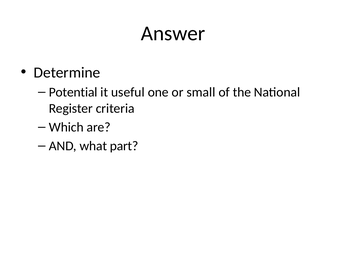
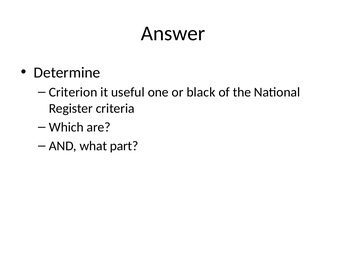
Potential: Potential -> Criterion (73, 92)
small: small -> black (201, 92)
